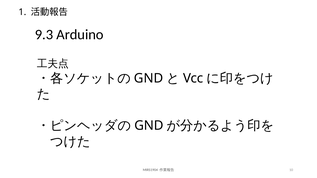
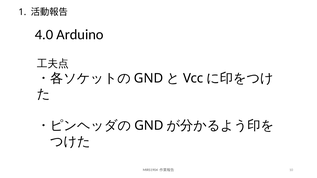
9.3: 9.3 -> 4.0 (44, 35)
